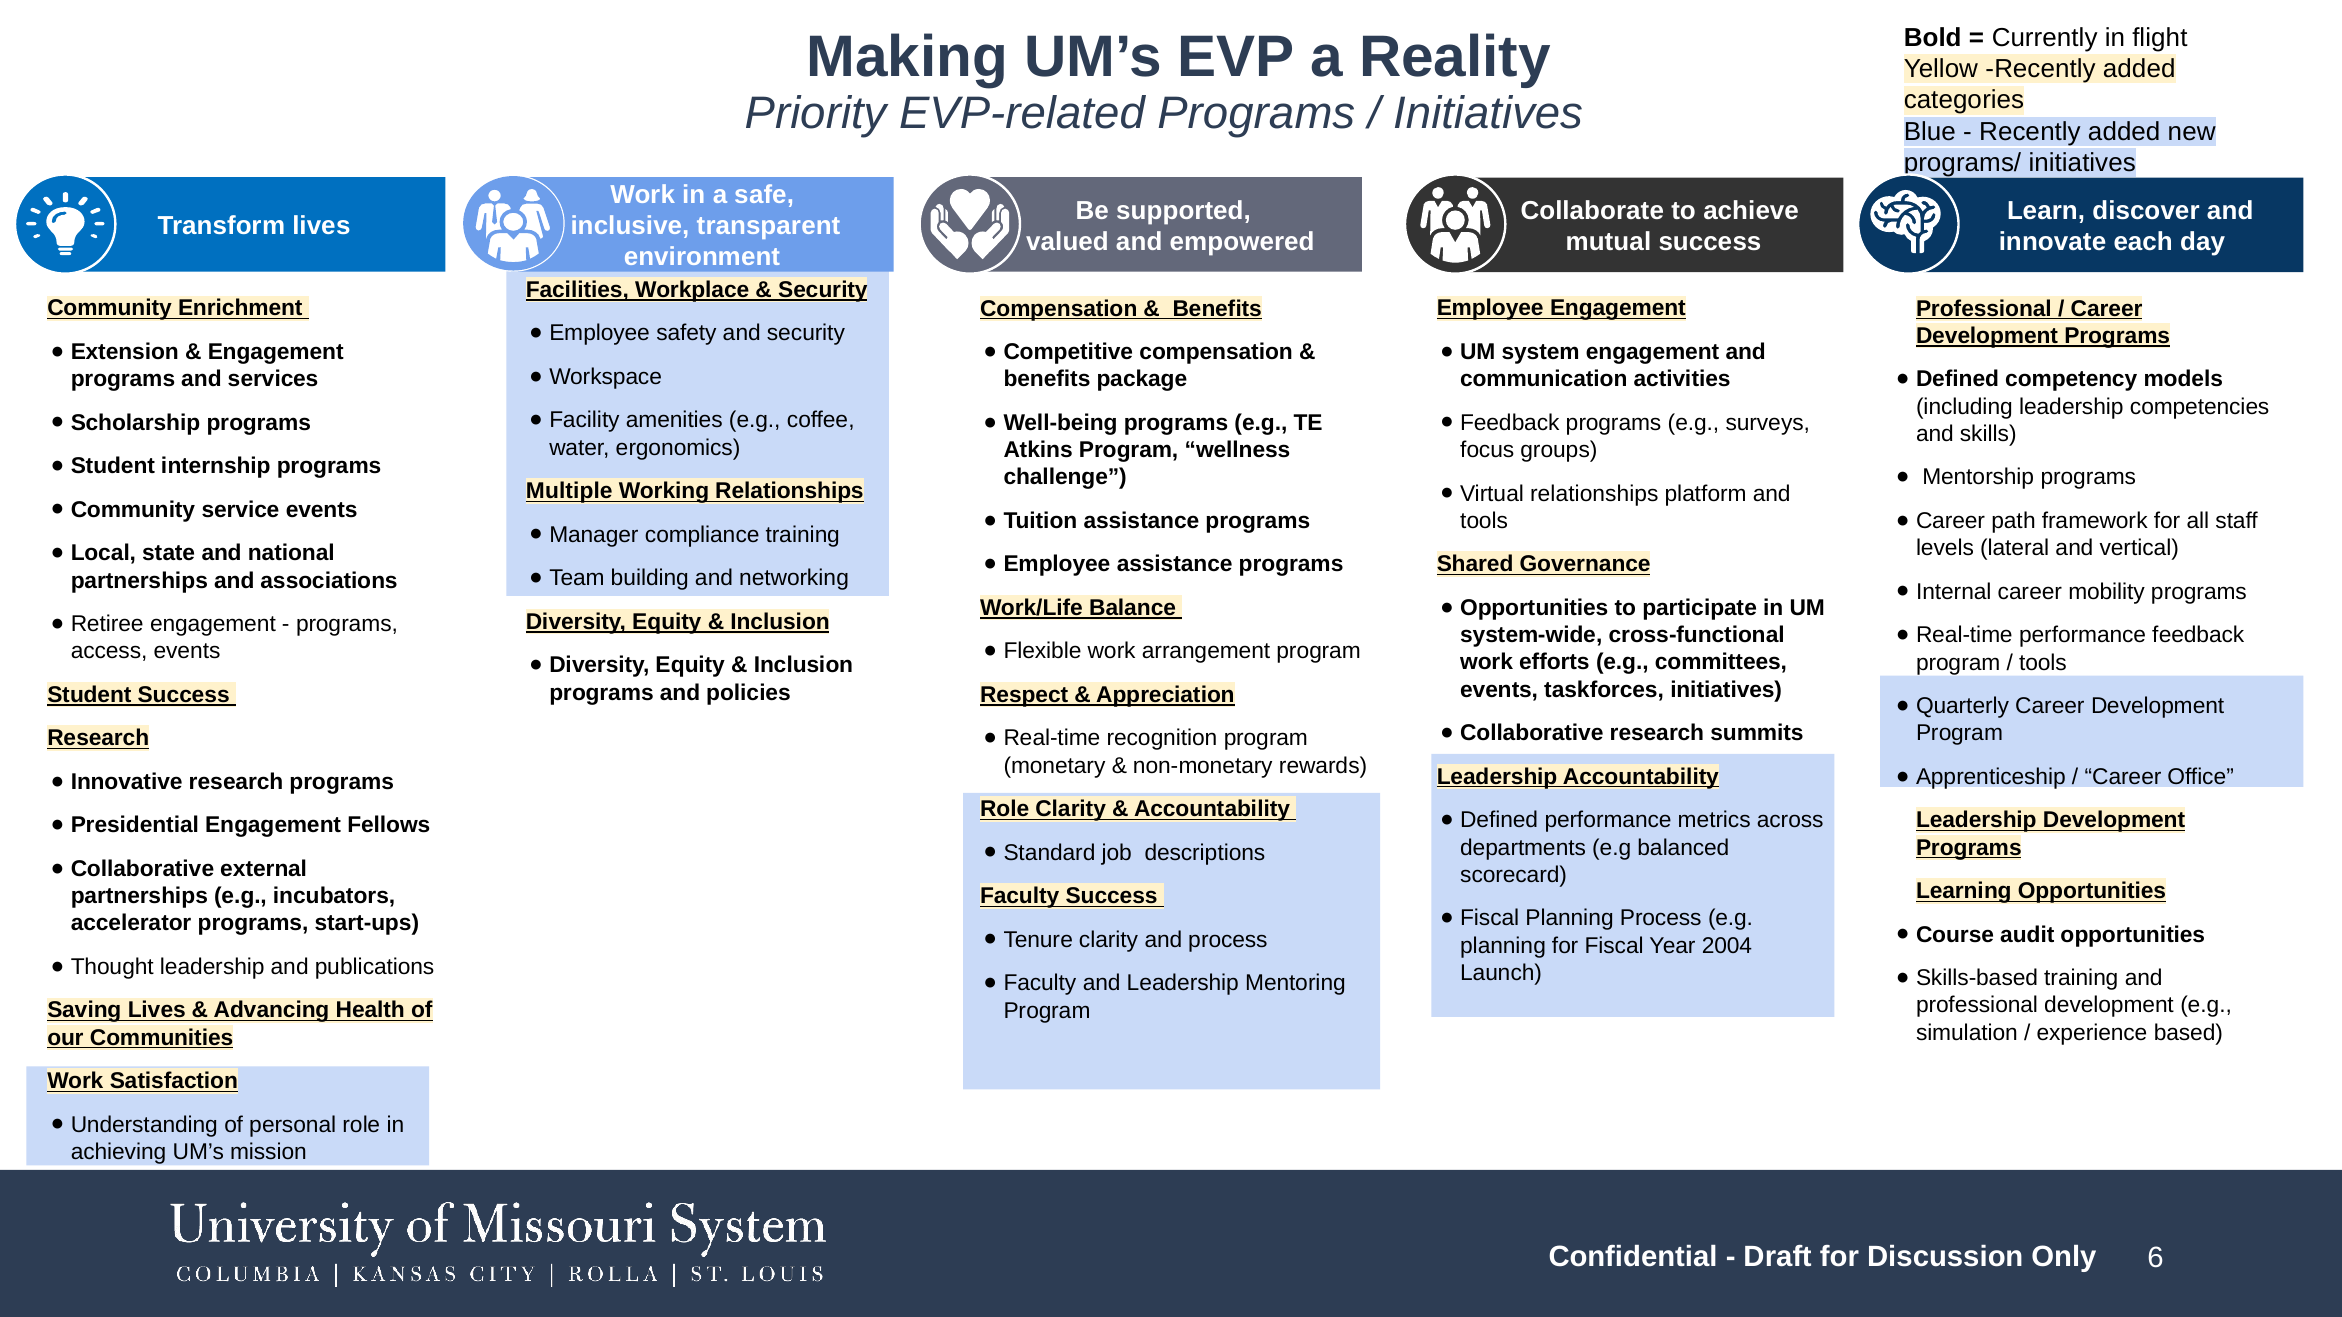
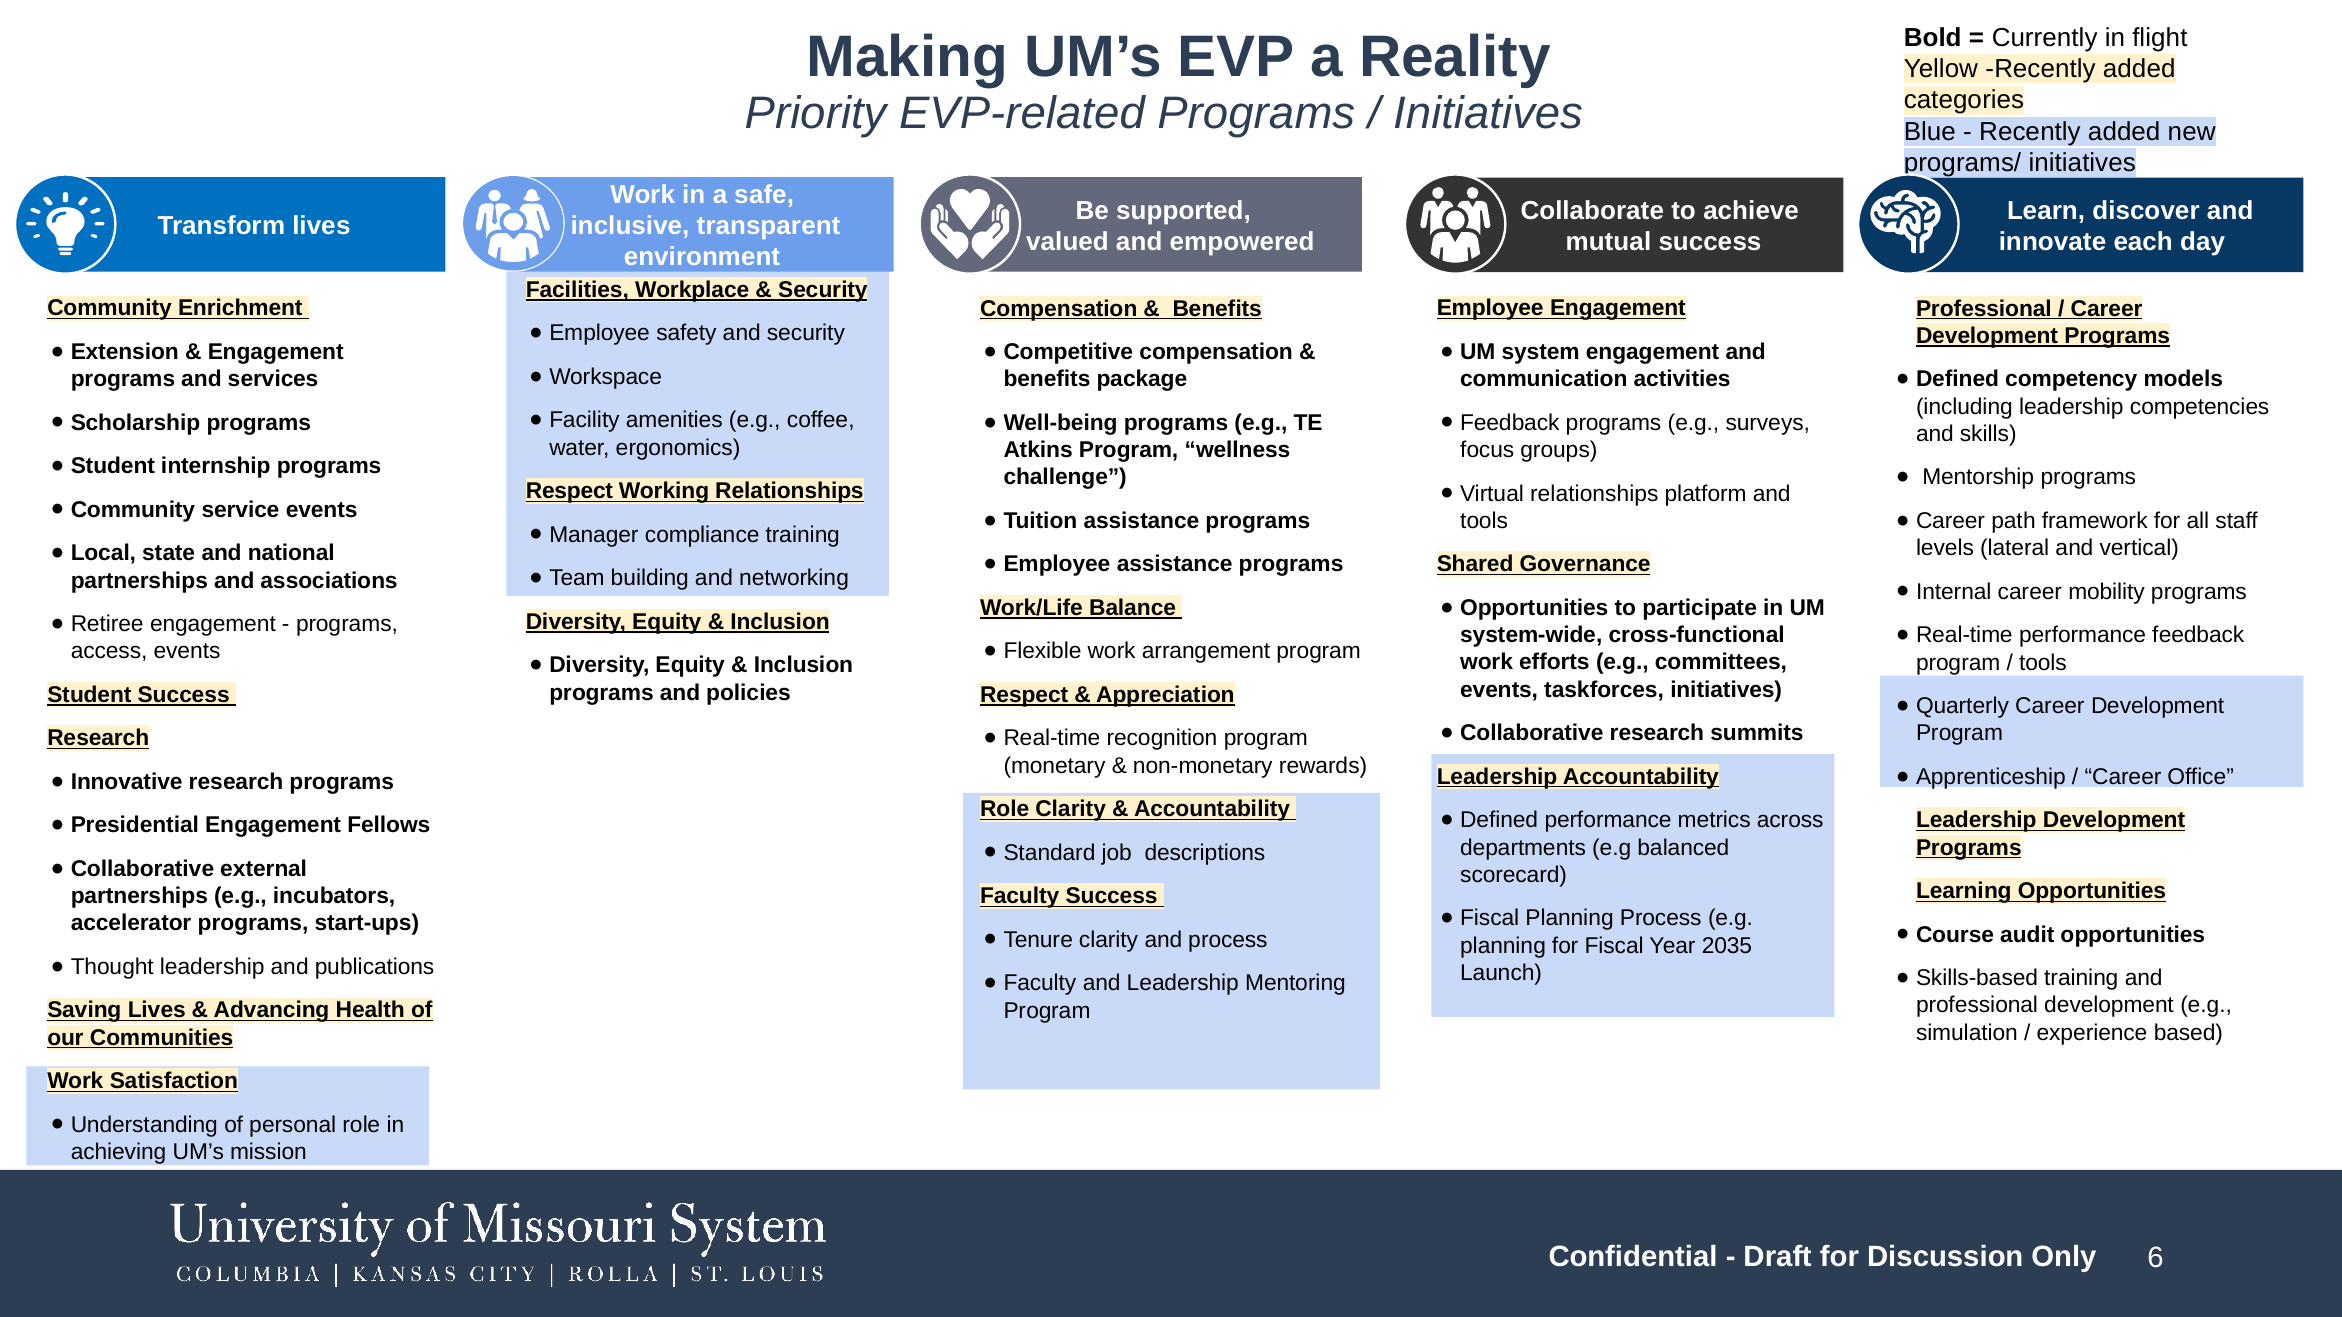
Multiple: Multiple -> Respect (569, 491)
2004: 2004 -> 2035 (1727, 946)
